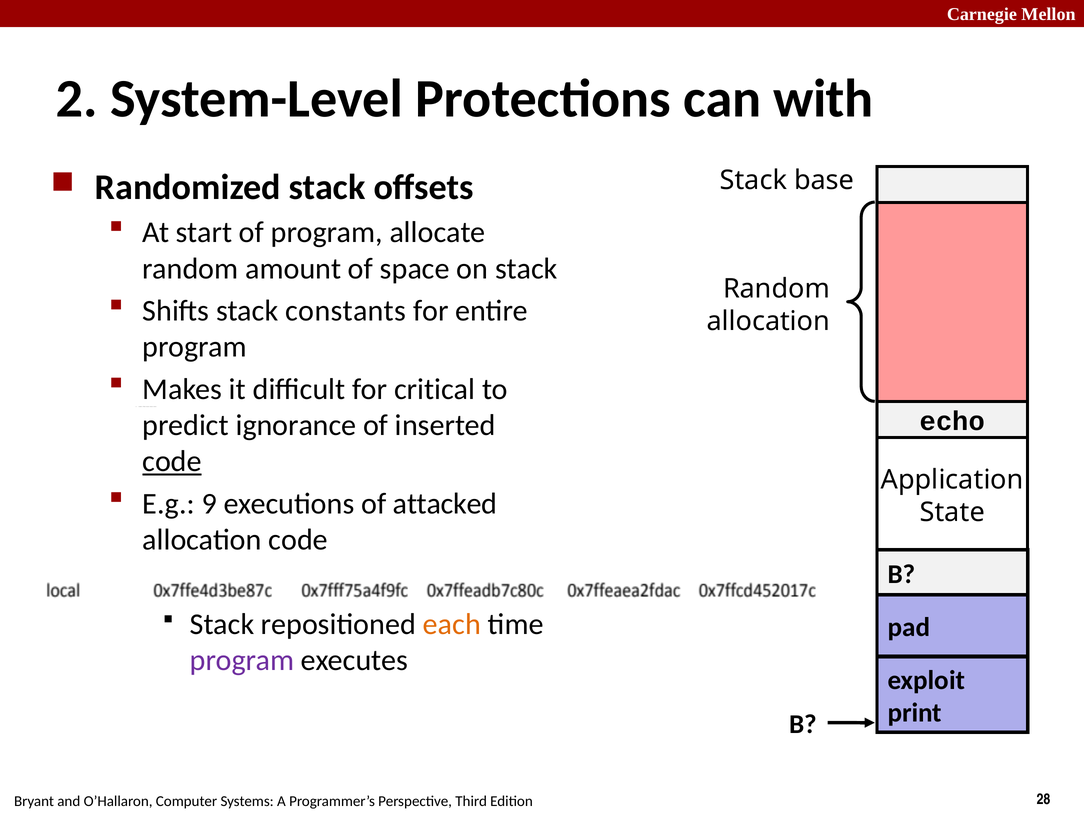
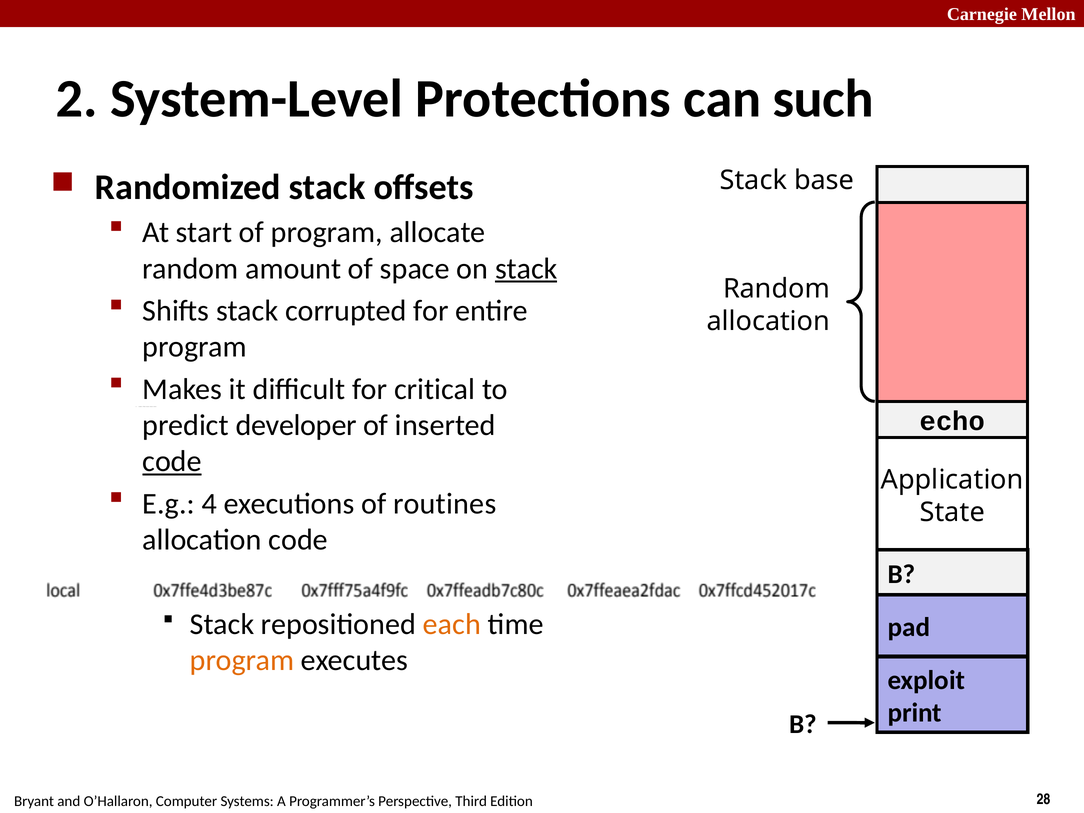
with: with -> such (823, 99)
stack underline: none -> present (526, 269)
constants: constants -> corrupted (346, 311)
ignorance: ignorance -> developer (296, 425)
9: 9 -> 4 (209, 504)
attacked: attacked -> routines (445, 504)
program colour: purple -> orange (242, 660)
